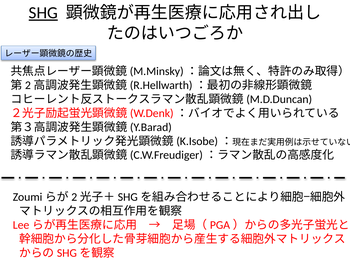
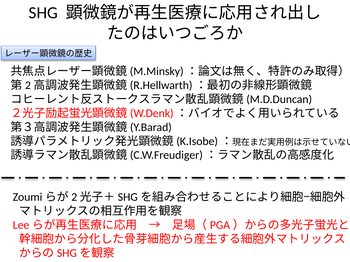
SHG underline: present -> none (43, 13)
